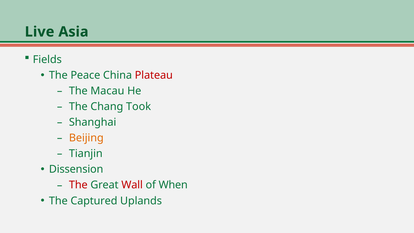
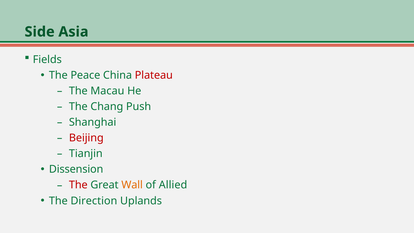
Live: Live -> Side (40, 32)
Took: Took -> Push (139, 107)
Beijing colour: orange -> red (86, 138)
Wall colour: red -> orange (132, 185)
When: When -> Allied (173, 185)
Captured: Captured -> Direction (94, 201)
